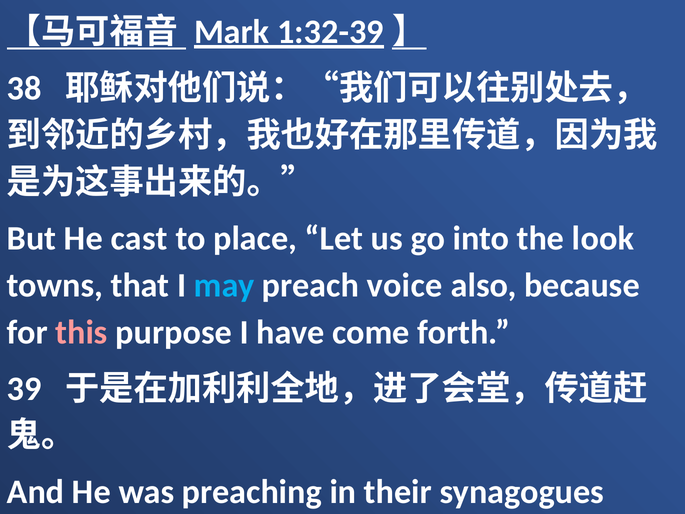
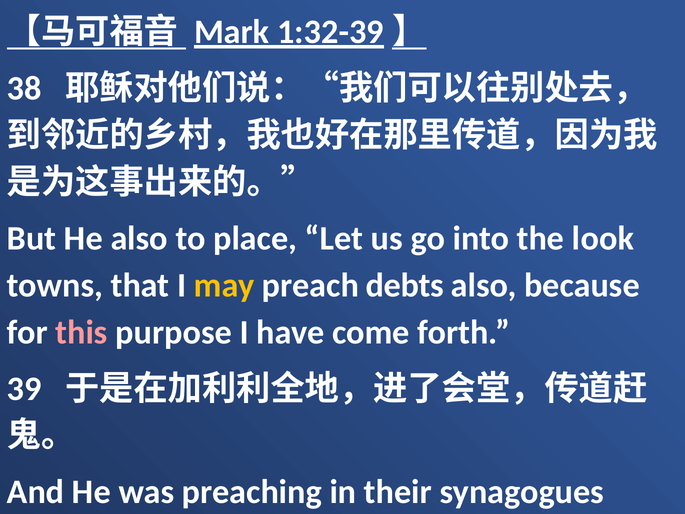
He cast: cast -> also (139, 239)
may colour: light blue -> yellow (224, 285)
voice: voice -> debts (405, 285)
